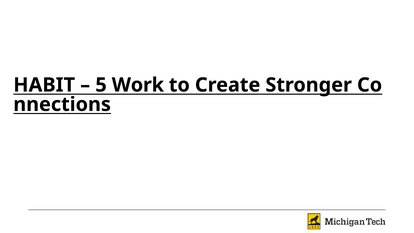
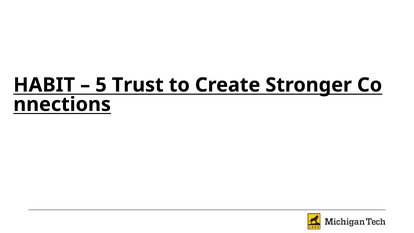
Work: Work -> Trust (138, 85)
